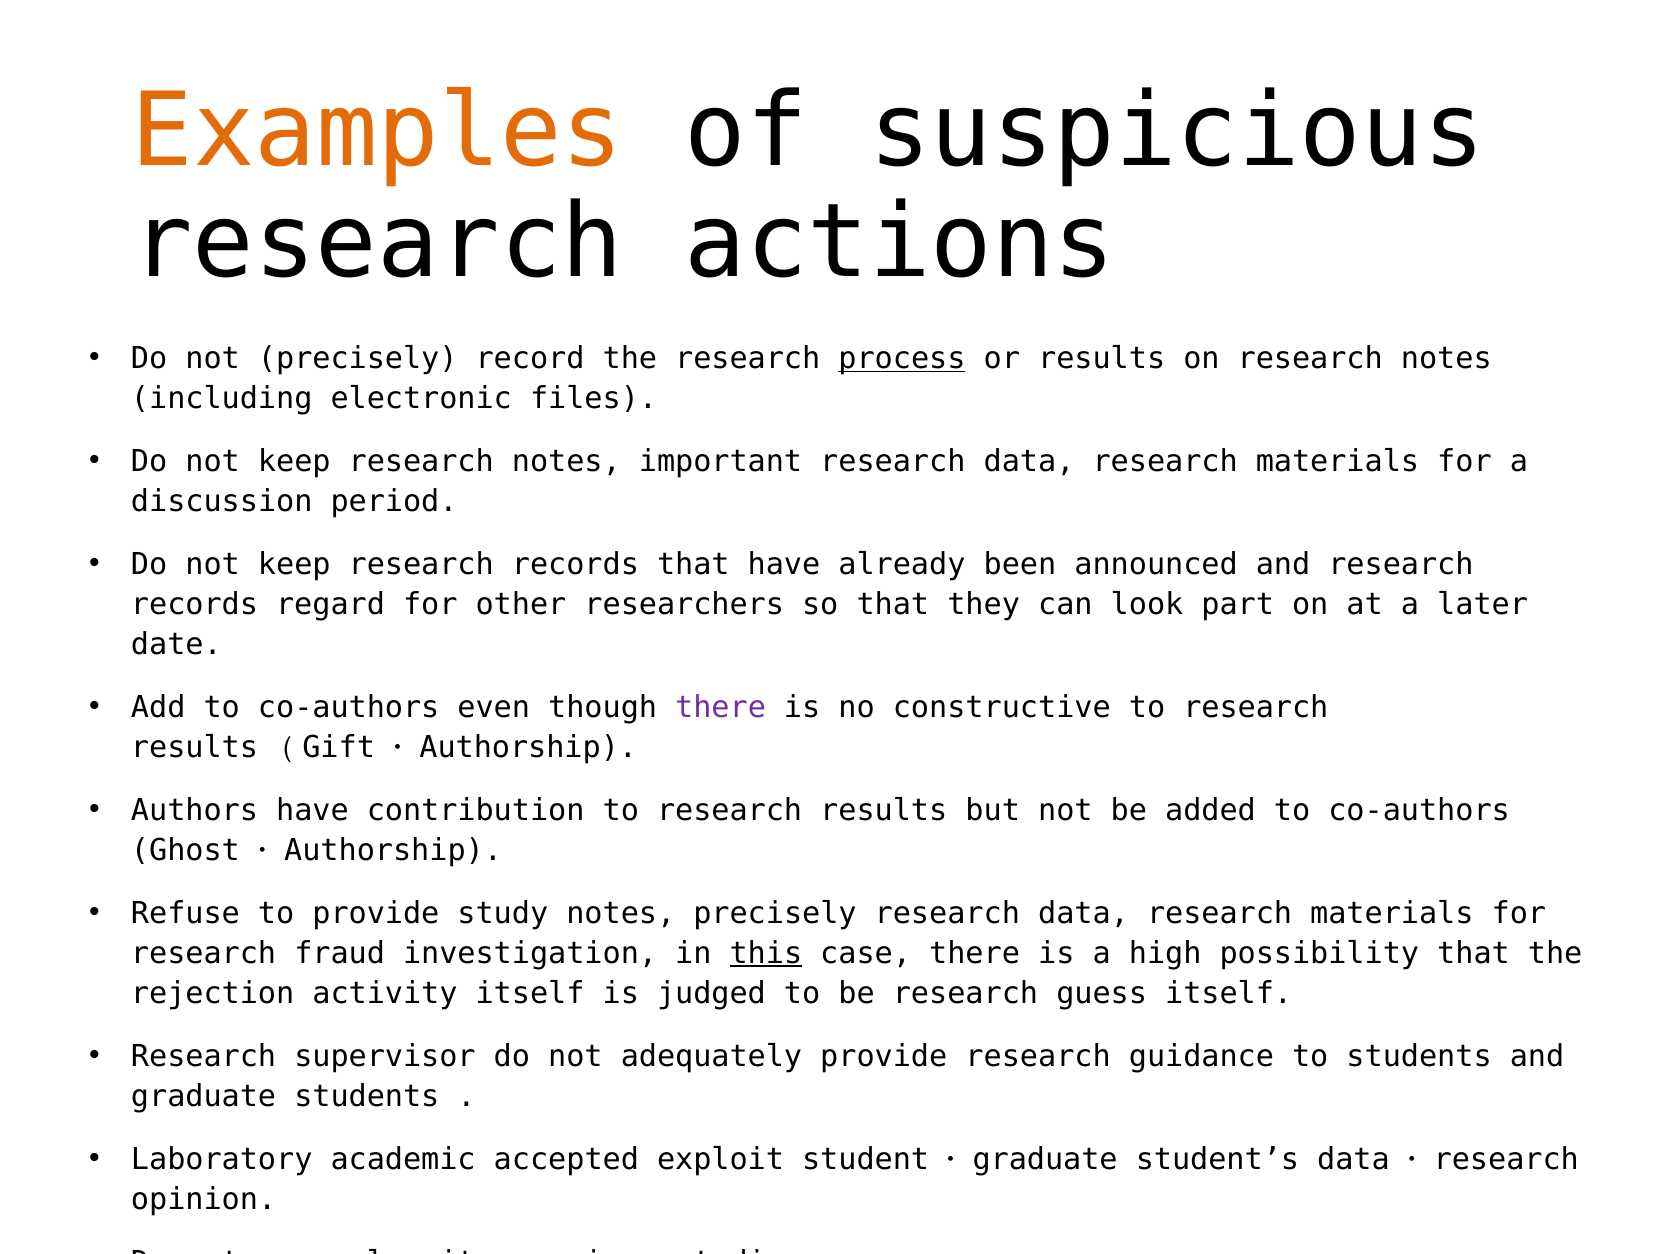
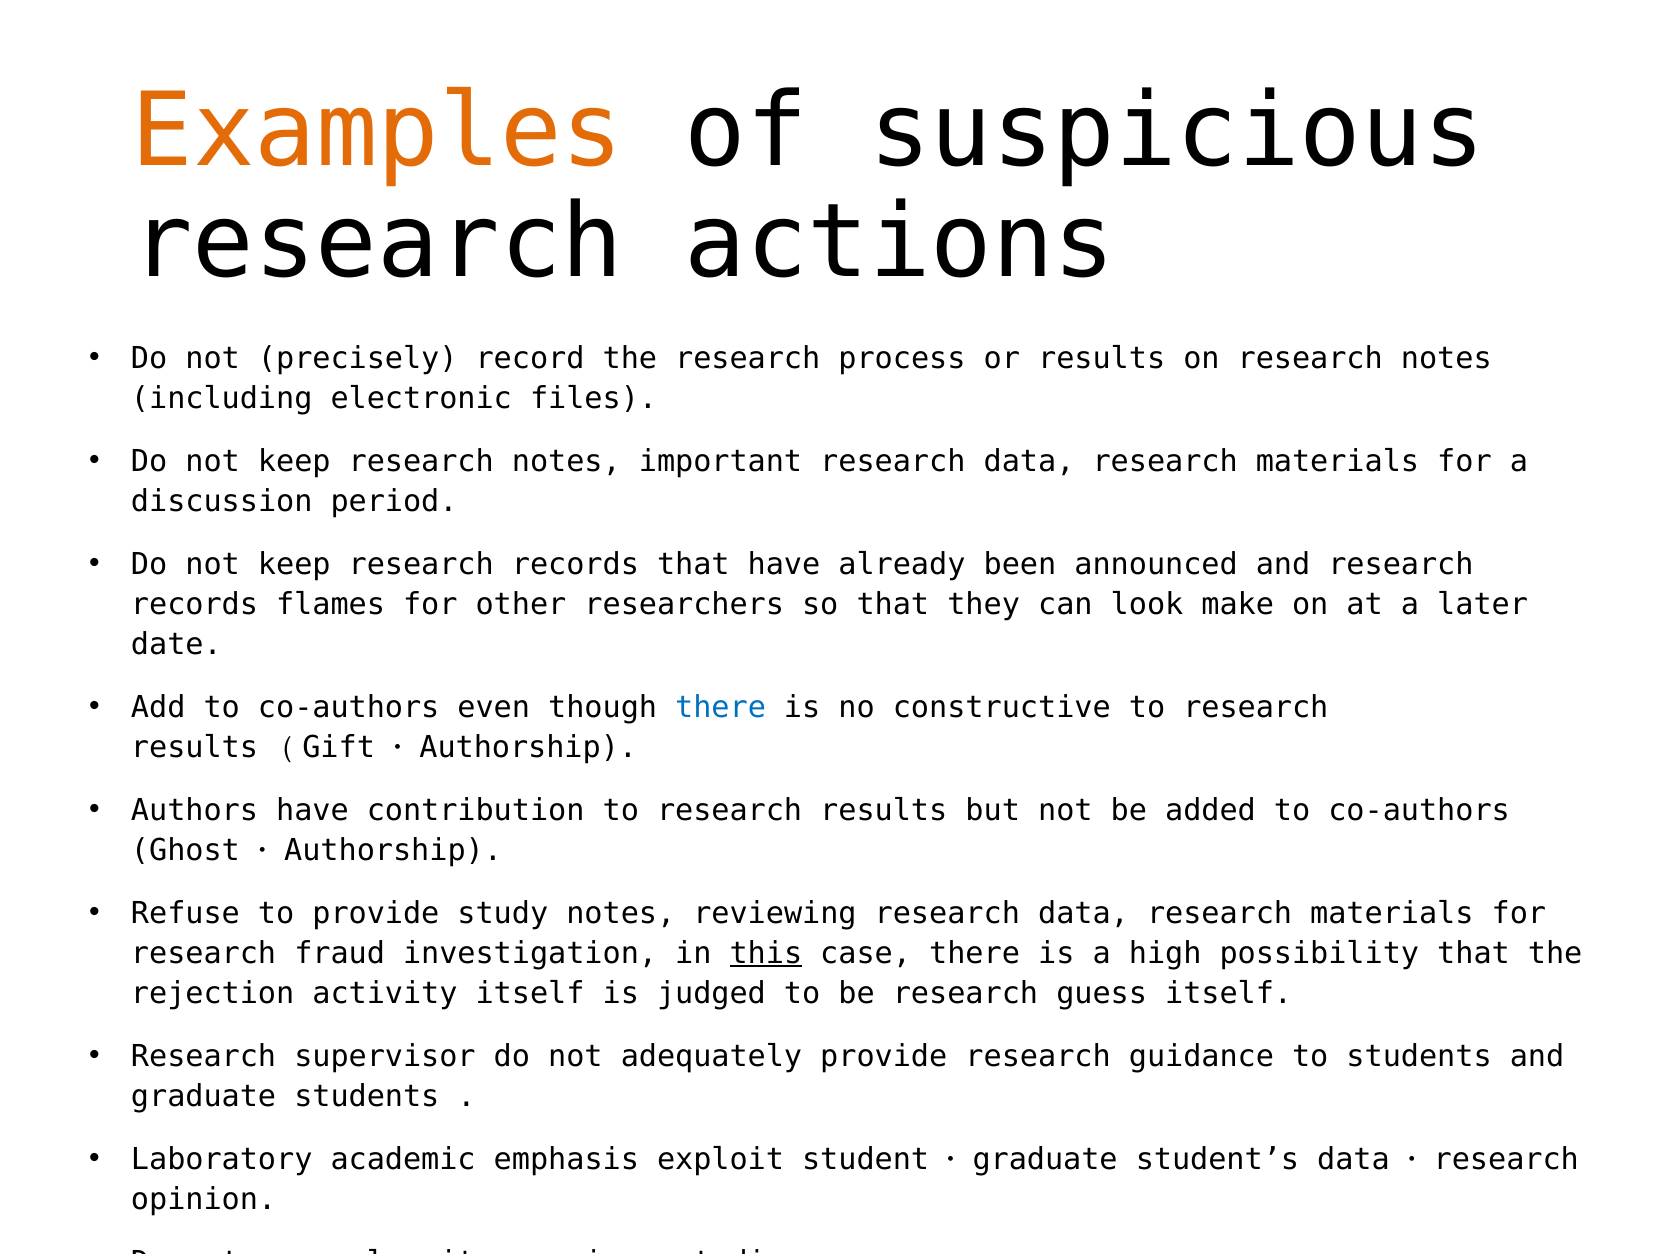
process underline: present -> none (902, 359)
regard: regard -> flames (331, 604)
part: part -> make (1238, 604)
there colour: purple -> blue (721, 707)
notes precisely: precisely -> reviewing (775, 914)
accepted: accepted -> emphasis (566, 1159)
